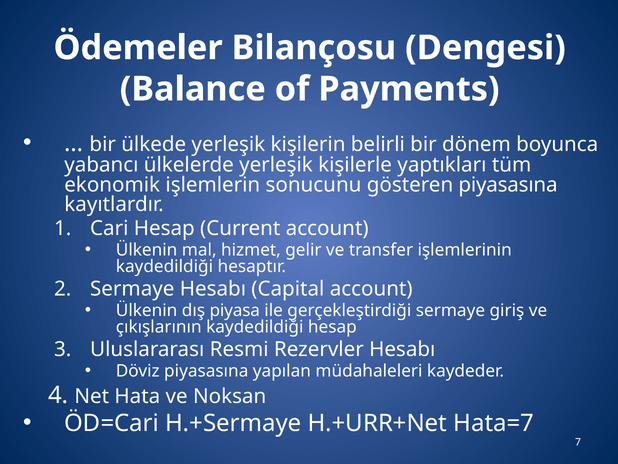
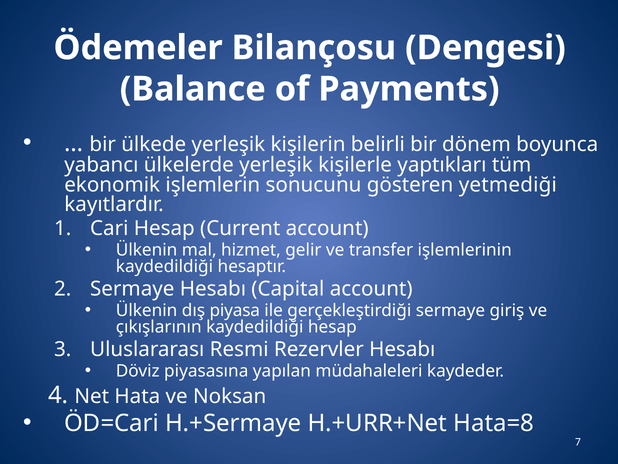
gösteren piyasasına: piyasasına -> yetmediği (508, 185)
Hata=7: Hata=7 -> Hata=8 (494, 423)
